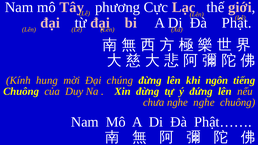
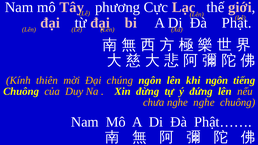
hung: hung -> thiên (47, 80)
chúng đừng: đừng -> ngôn (150, 80)
